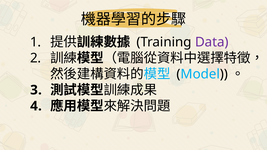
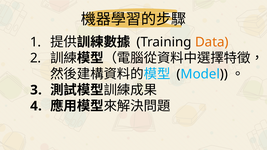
Data colour: purple -> orange (212, 42)
